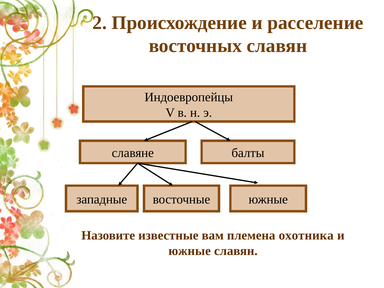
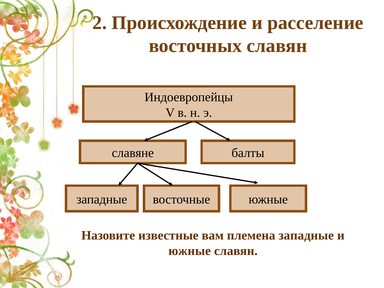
племена охотника: охотника -> западные (306, 235)
